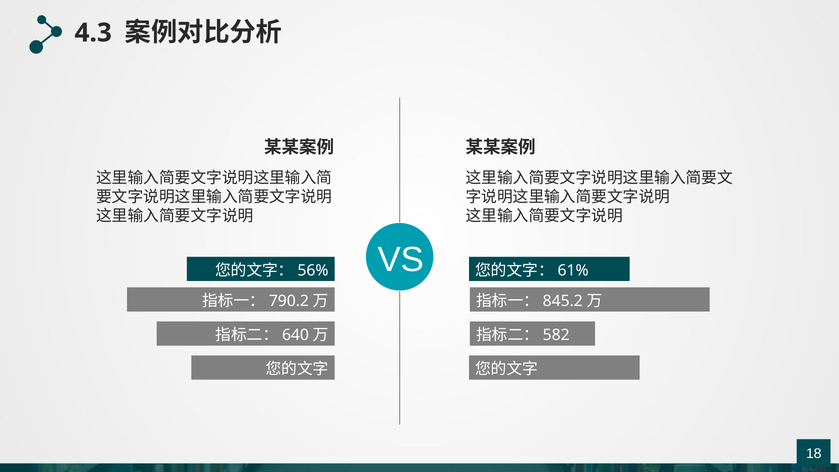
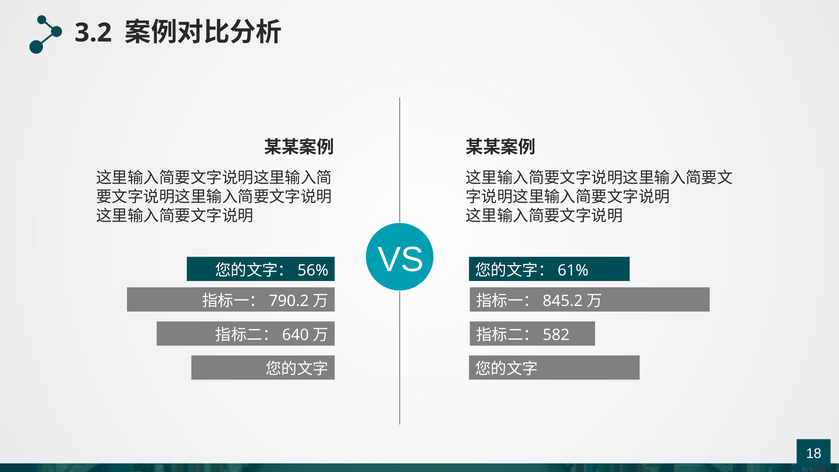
4.3: 4.3 -> 3.2 (93, 33)
